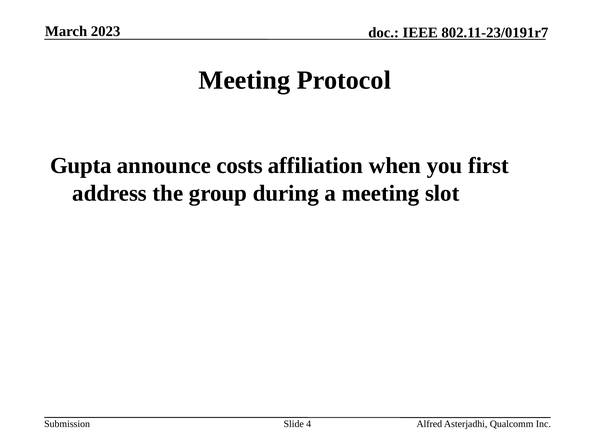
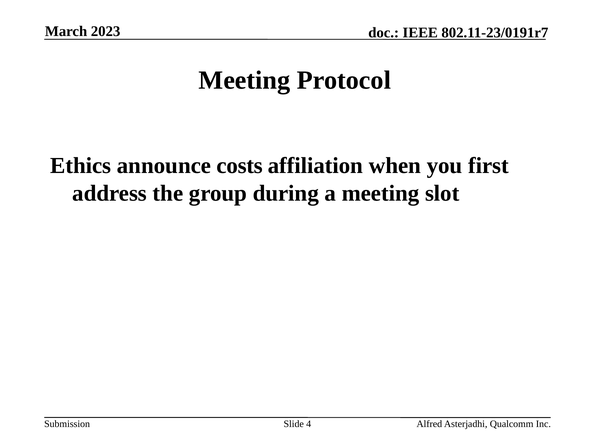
Gupta: Gupta -> Ethics (81, 166)
